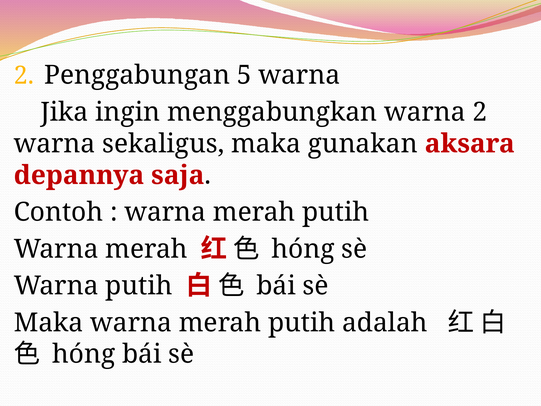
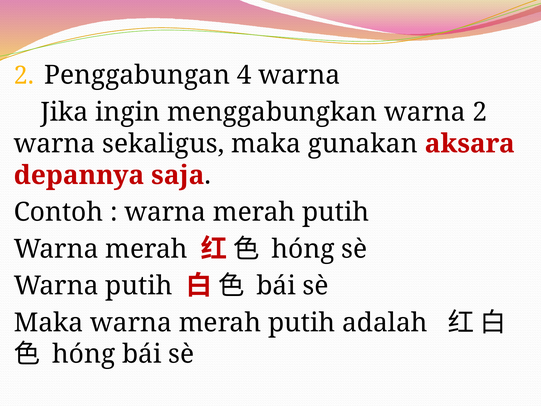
5: 5 -> 4 (244, 75)
